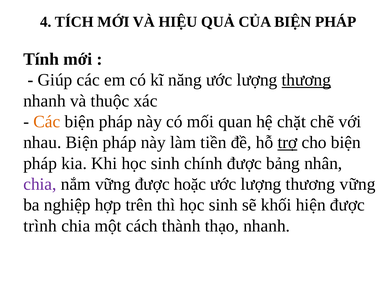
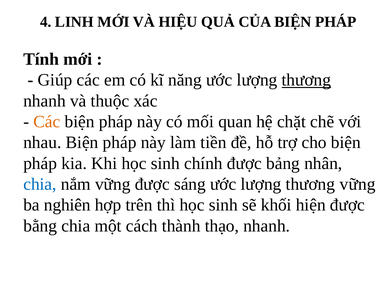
TÍCH: TÍCH -> LINH (74, 22)
trợ underline: present -> none (287, 142)
chia colour: purple -> blue (40, 184)
hoặc: hoặc -> sáng (190, 184)
nghiệp: nghiệp -> nghiên (67, 205)
trình: trình -> bằng (40, 225)
